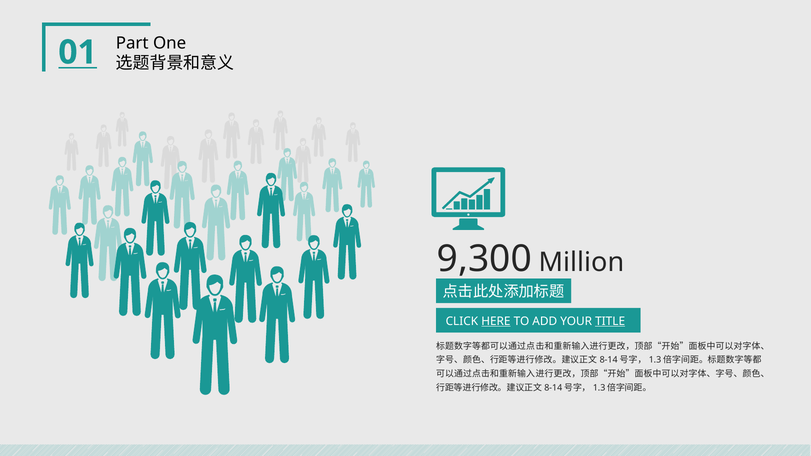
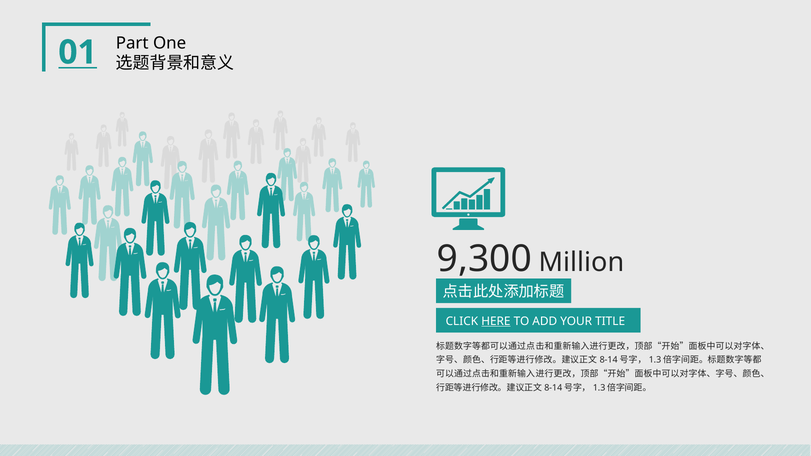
TITLE underline: present -> none (610, 321)
